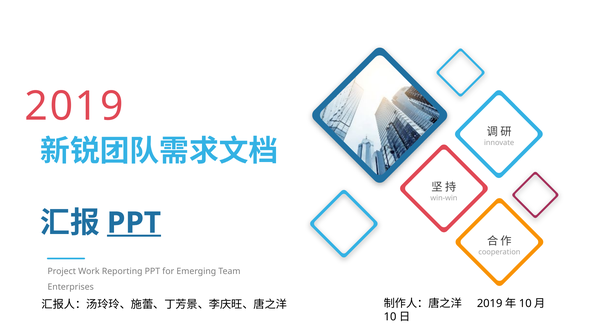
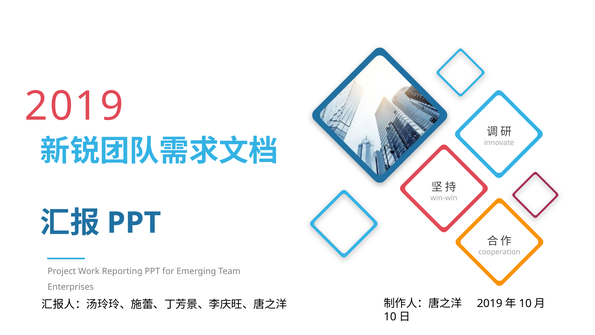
PPT underline: present -> none (134, 223)
